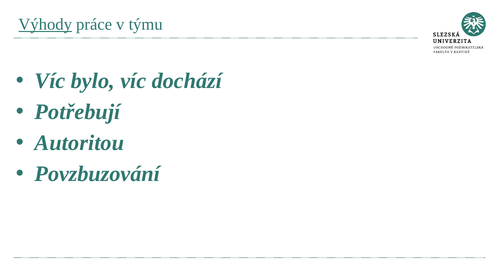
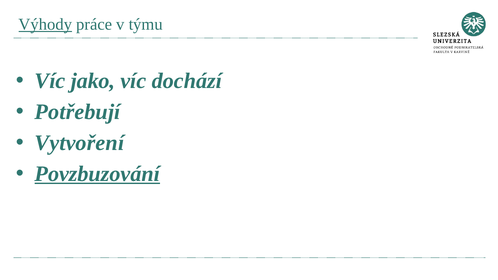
bylo: bylo -> jako (93, 81)
Autoritou: Autoritou -> Vytvoření (79, 143)
Povzbuzování underline: none -> present (97, 174)
